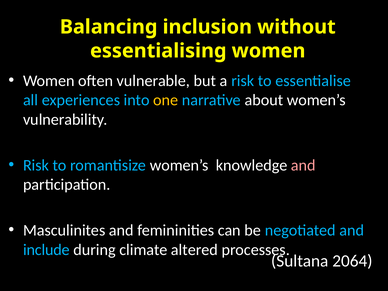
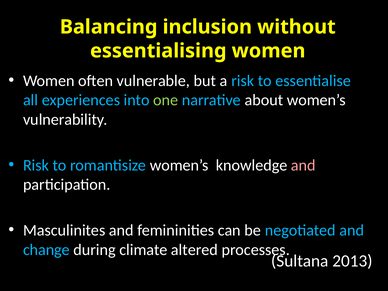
one colour: yellow -> light green (166, 100)
include: include -> change (46, 250)
2064: 2064 -> 2013 (352, 261)
